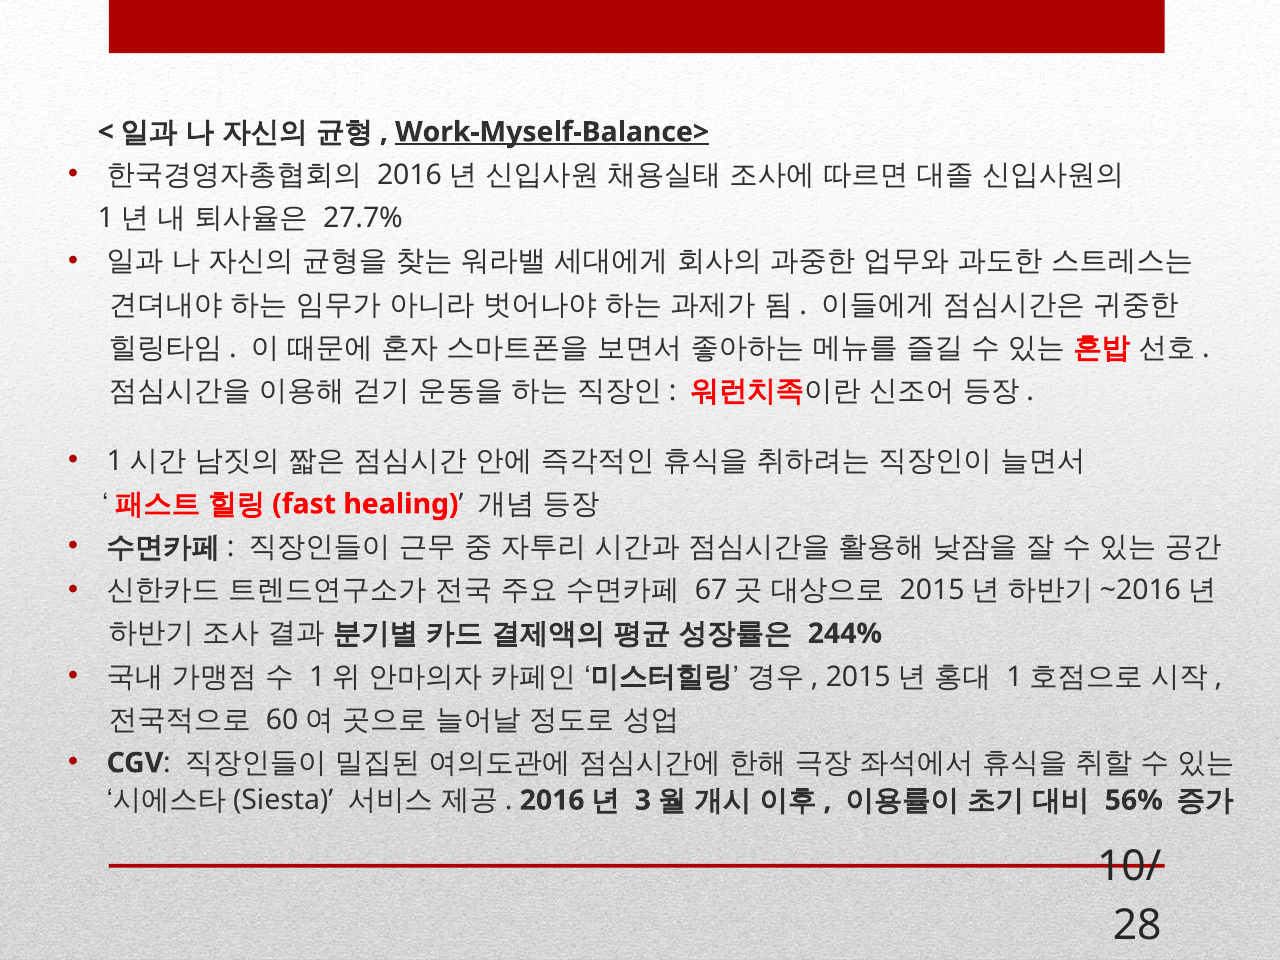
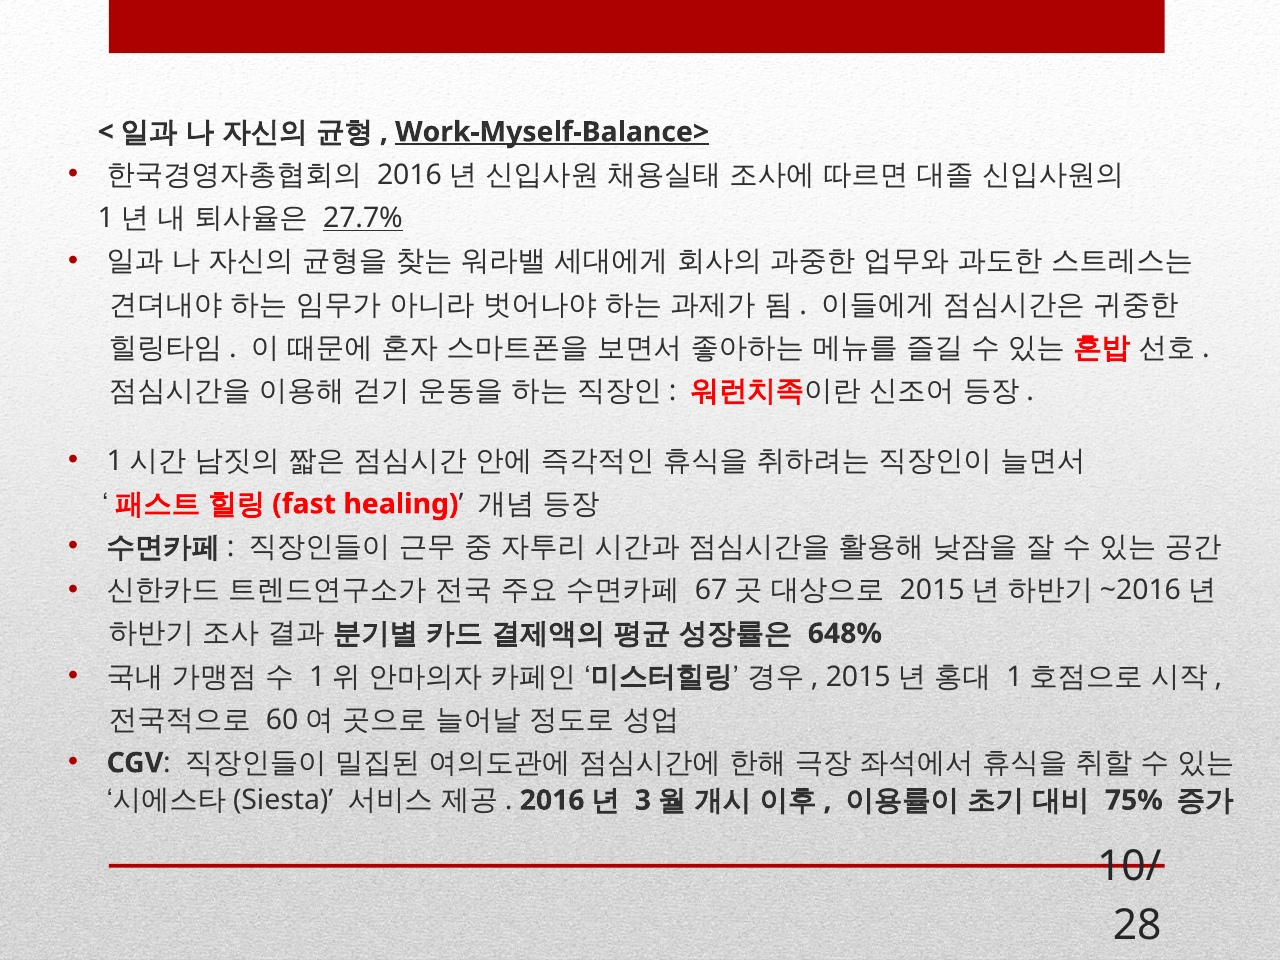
27.7% underline: none -> present (363, 218)
244%: 244% -> 648% (845, 633)
56%: 56% -> 75% (1134, 800)
